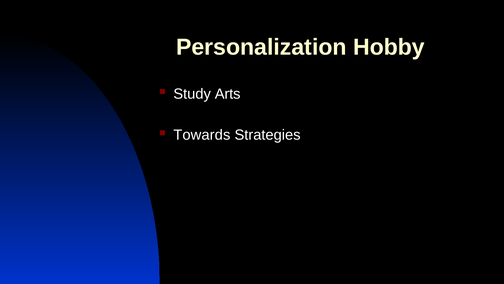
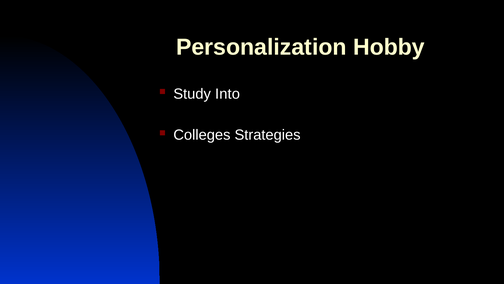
Arts: Arts -> Into (228, 94)
Towards: Towards -> Colleges (202, 135)
